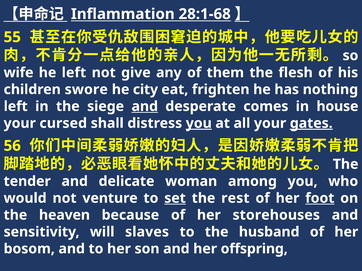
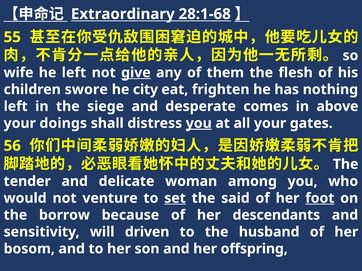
Inflammation: Inflammation -> Extraordinary (123, 14)
give underline: none -> present (136, 73)
and underline: present -> none (145, 107)
house: house -> above (337, 107)
cursed: cursed -> doings (63, 123)
gates underline: present -> none (311, 123)
rest: rest -> said (235, 198)
heaven: heaven -> borrow (64, 215)
storehouses: storehouses -> descendants (276, 215)
slaves: slaves -> driven (147, 232)
